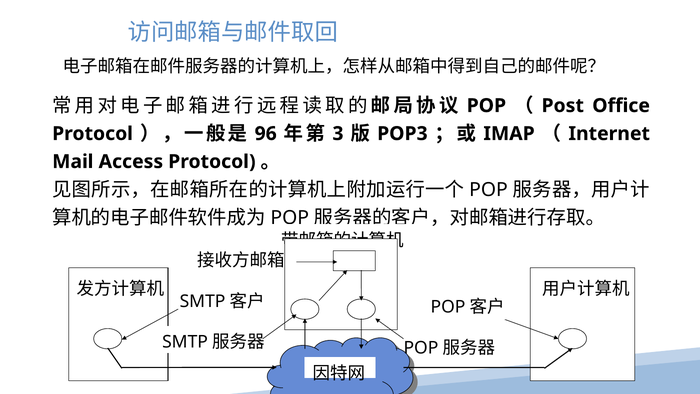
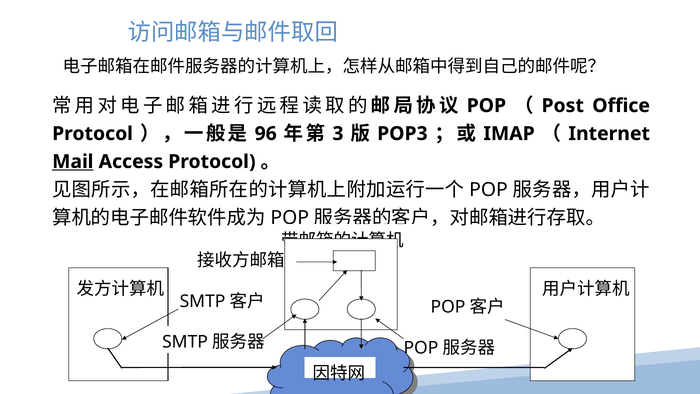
Mail underline: none -> present (73, 162)
